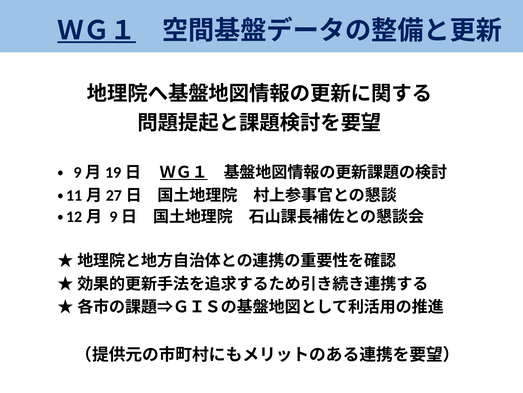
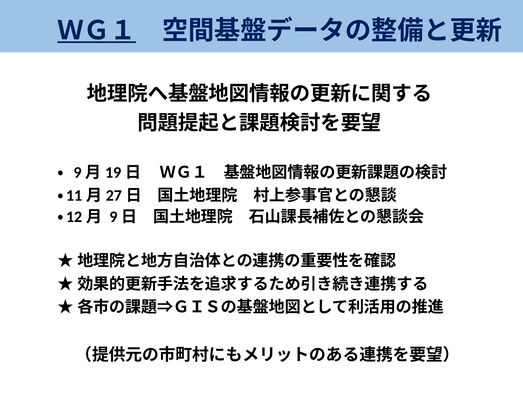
ＷＧ１ underline: present -> none (184, 172)
